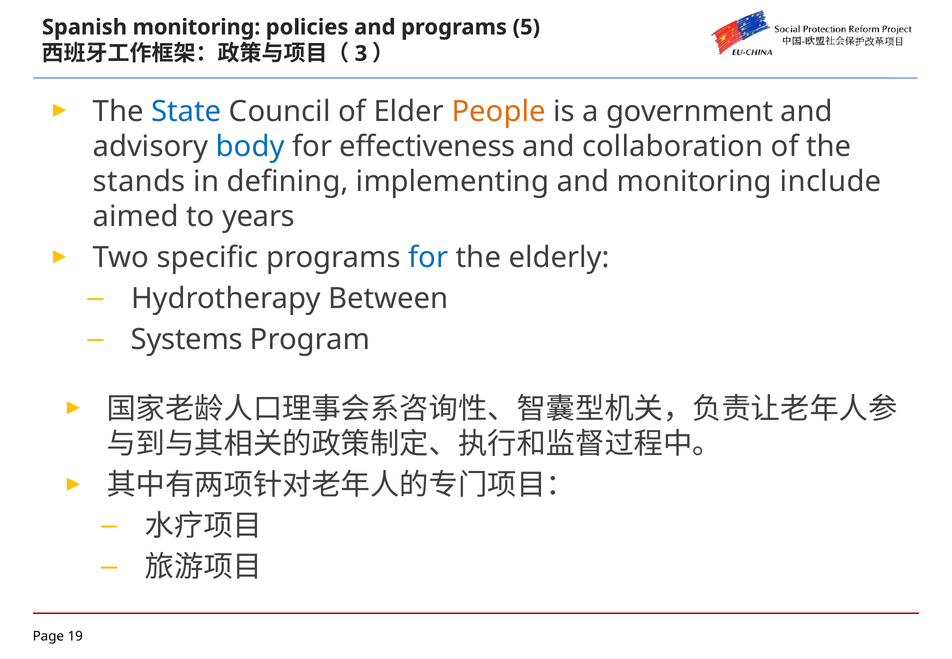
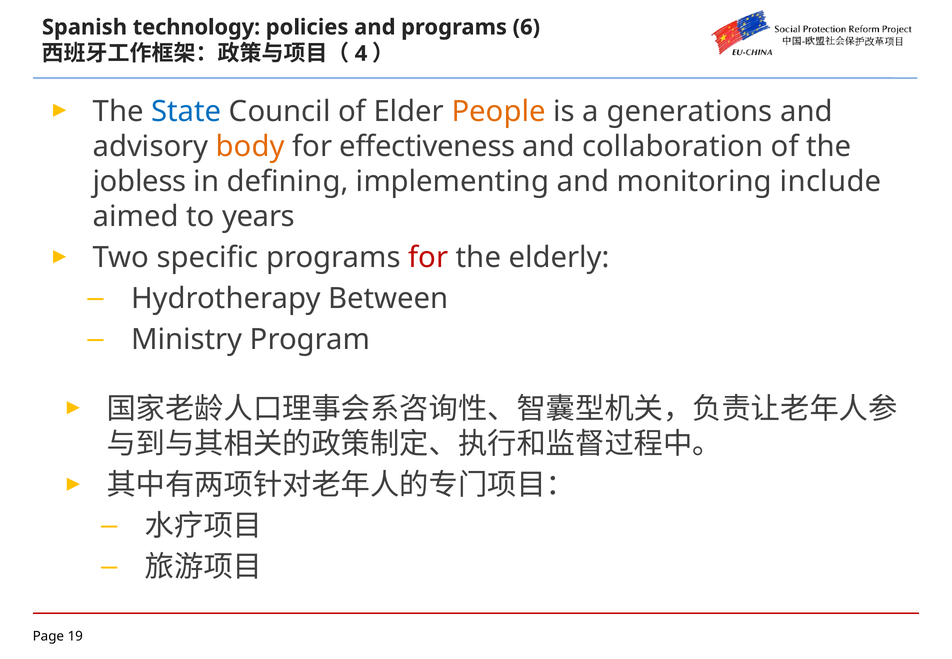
Spanish monitoring: monitoring -> technology (197, 27)
5: 5 -> 6 (526, 27)
3: 3 -> 4 (361, 54)
government: government -> generations (690, 111)
body colour: blue -> orange (250, 147)
stands: stands -> jobless (139, 182)
for colour: blue -> red (428, 258)
Systems: Systems -> Ministry (187, 340)
